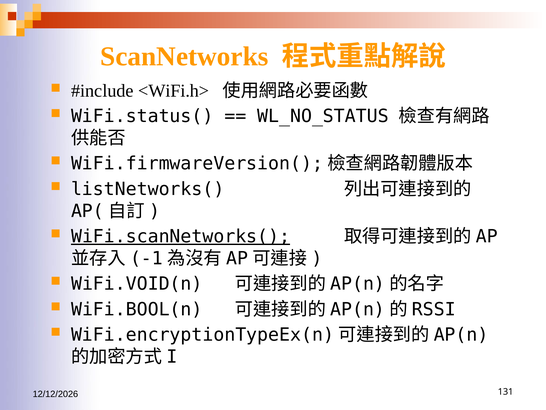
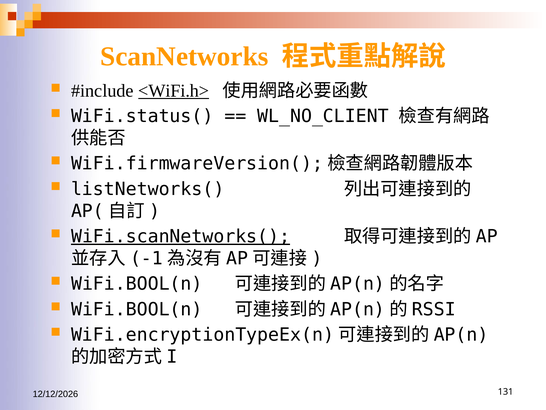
<WiFi.h> underline: none -> present (174, 91)
WL_NO_STATUS: WL_NO_STATUS -> WL_NO_CLIENT (323, 116)
WiFi.VOID(n: WiFi.VOID(n -> WiFi.BOOL(n (137, 284)
